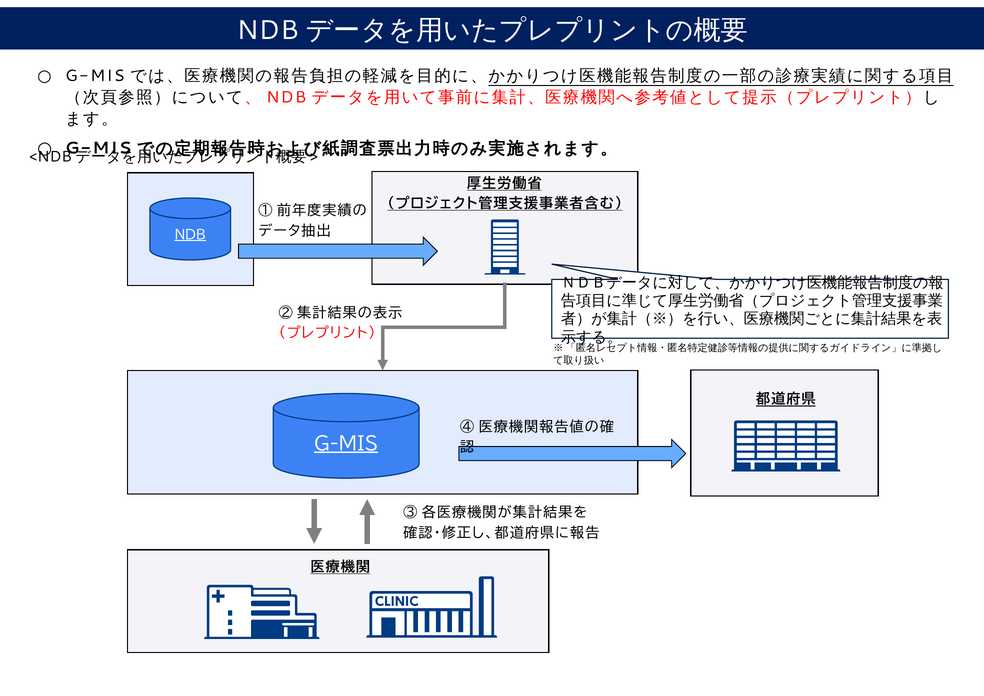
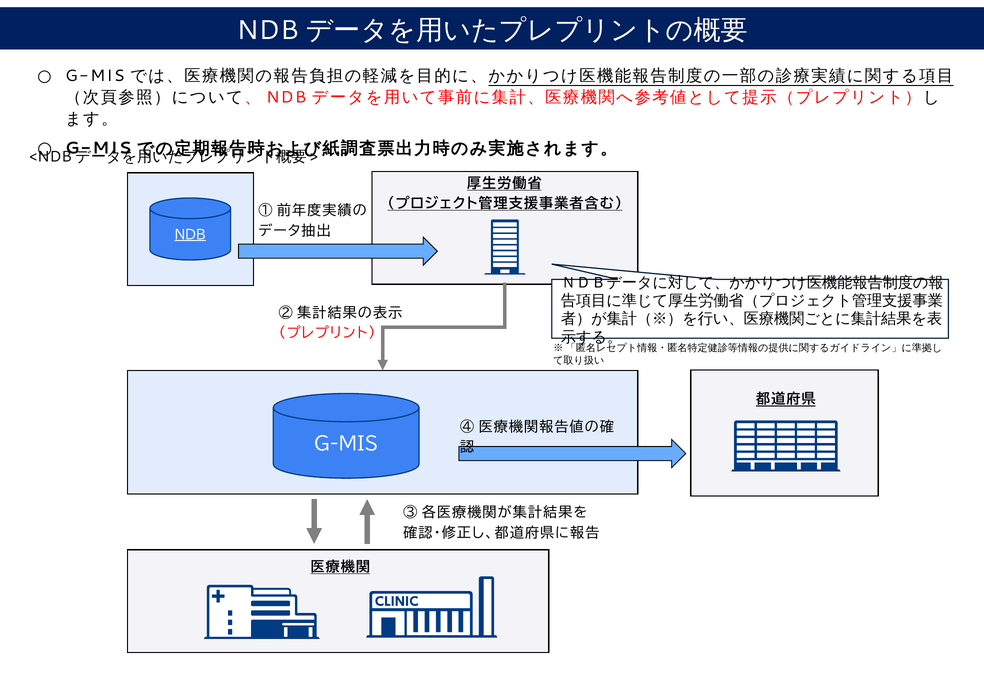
G-MIS underline: present -> none (346, 444)
